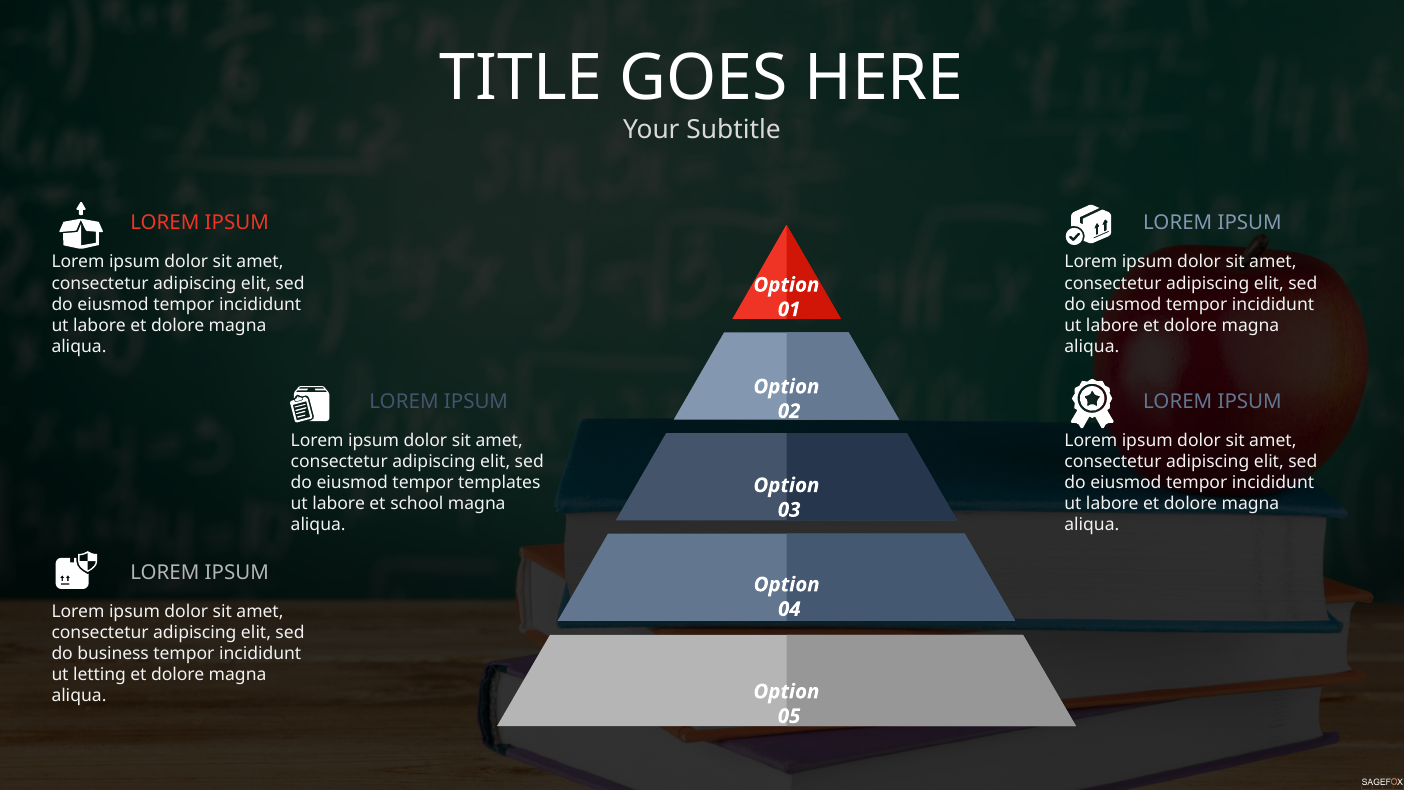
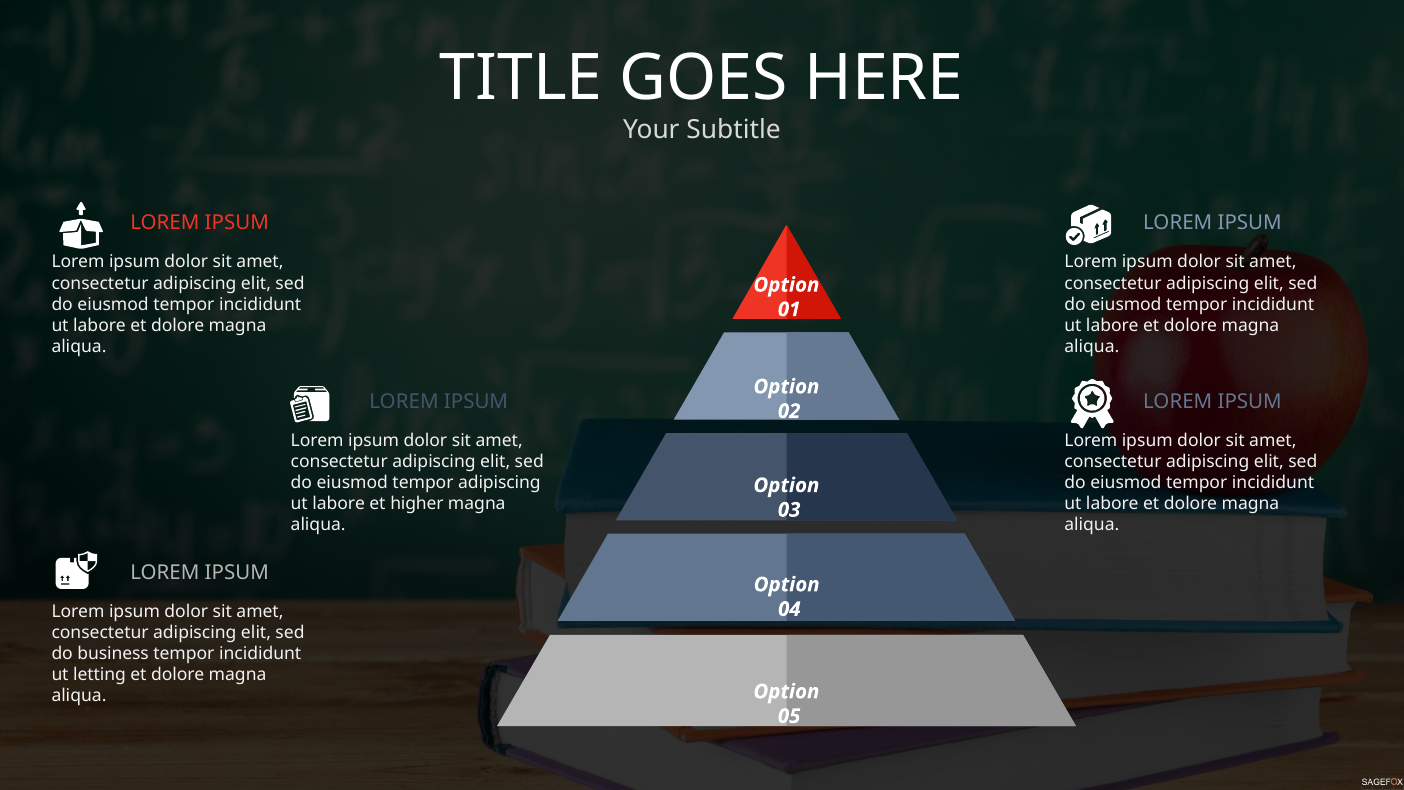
tempor templates: templates -> adipiscing (499, 483)
school: school -> higher (417, 504)
